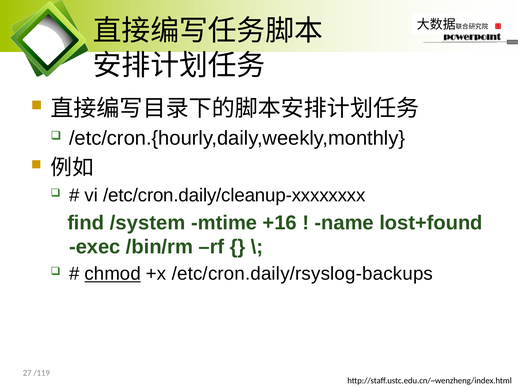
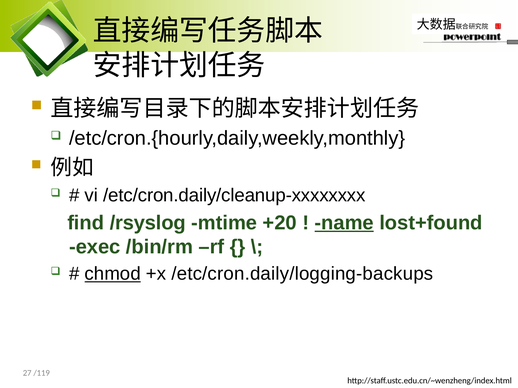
/system: /system -> /rsyslog (148, 223)
+16: +16 -> +20 (280, 223)
name underline: none -> present (344, 223)
/etc/cron.daily/rsyslog-backups: /etc/cron.daily/rsyslog-backups -> /etc/cron.daily/logging-backups (302, 274)
